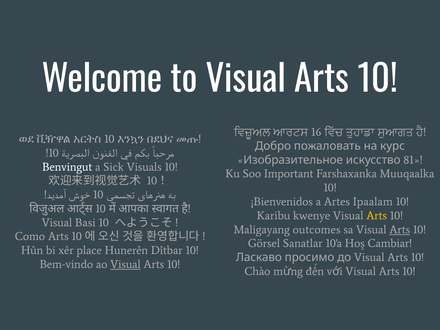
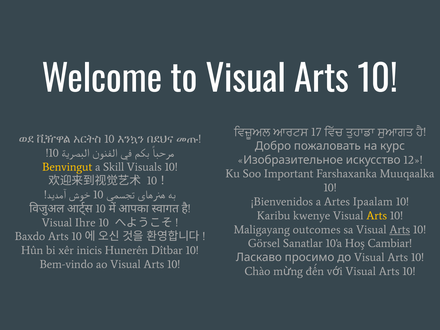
16: 16 -> 17 (316, 132)
81: 81 -> 12 (413, 160)
Benvingut colour: white -> yellow (67, 167)
Sick: Sick -> Skill (114, 167)
Basi: Basi -> Ihre (85, 223)
Como: Como -> Baxdo (30, 236)
place: place -> inicis (89, 250)
Visual underline: present -> none (125, 264)
